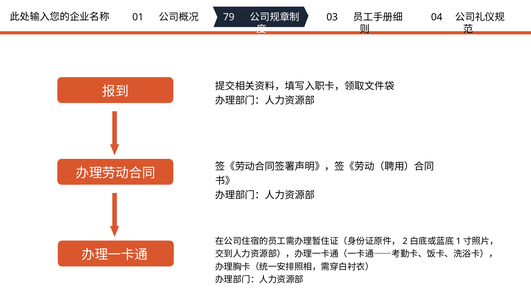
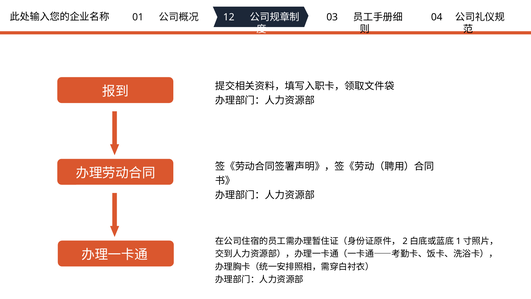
79: 79 -> 12 (229, 17)
